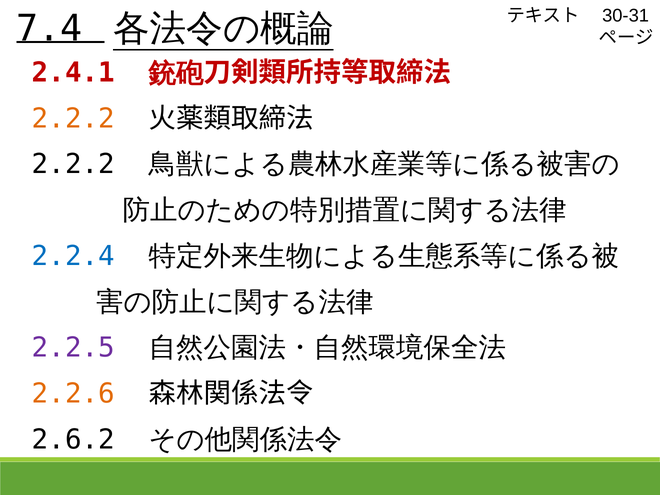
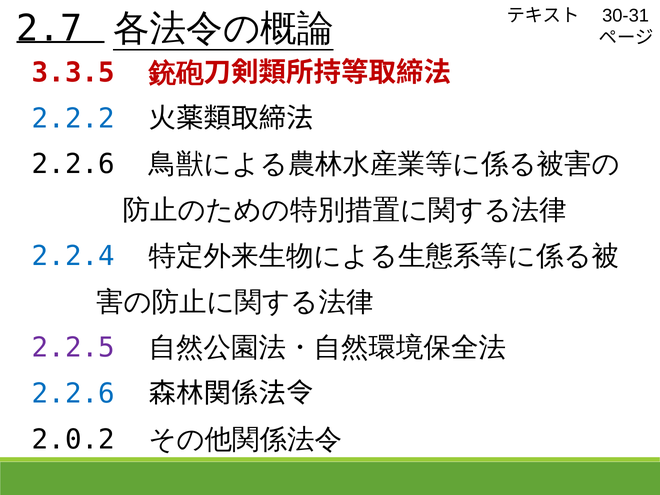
7.4: 7.4 -> 2.7 (49, 28)
2.4.1: 2.4.1 -> 3.3.5 (73, 73)
2.2.2 colour: orange -> blue (73, 119)
2.2.2: 2.2.2 -> 2.2.6 (73, 164)
2.2.6 colour: orange -> blue (73, 394)
2.6.2: 2.6.2 -> 2.0.2 (73, 439)
